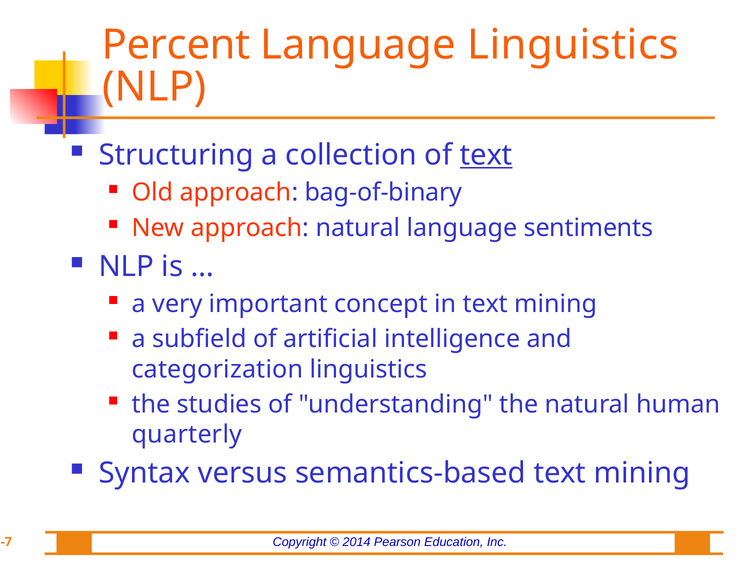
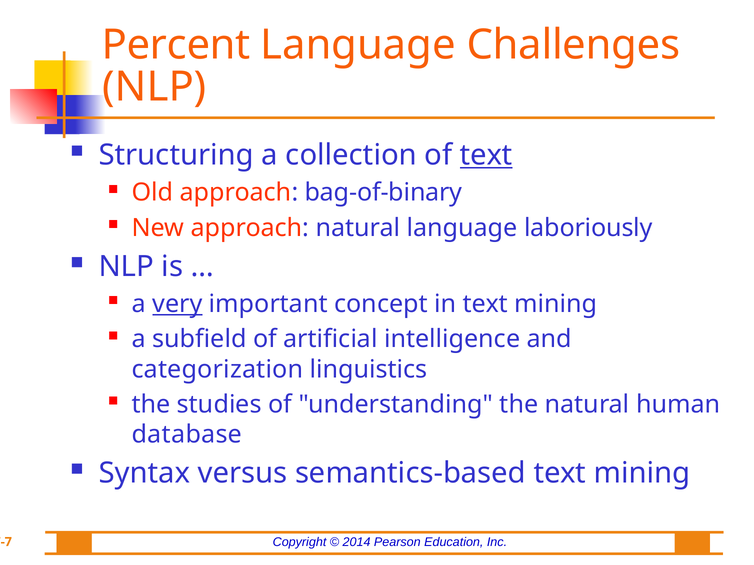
Language Linguistics: Linguistics -> Challenges (573, 45)
sentiments: sentiments -> laboriously (588, 228)
very underline: none -> present (177, 304)
quarterly: quarterly -> database (187, 435)
